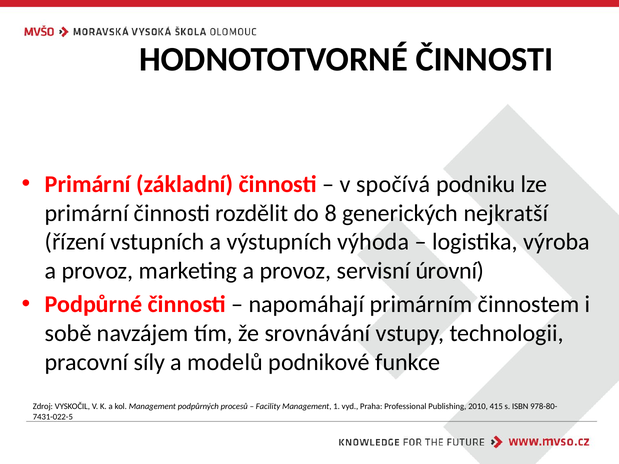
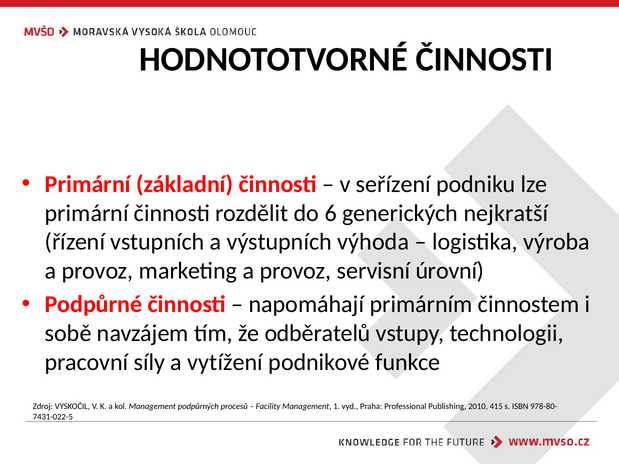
spočívá: spočívá -> seřízení (393, 184)
8: 8 -> 6 (331, 213)
srovnávání: srovnávání -> odběratelů (318, 334)
modelů: modelů -> vytížení (225, 363)
